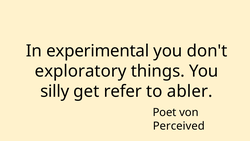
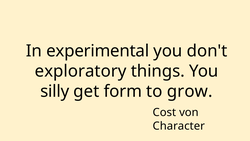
refer: refer -> form (123, 91)
abler: abler -> grow (190, 91)
Poet: Poet -> Cost (164, 112)
Perceived: Perceived -> Character (179, 126)
